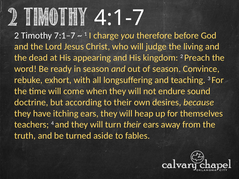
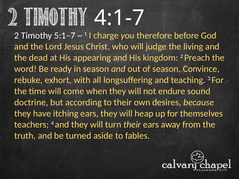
7:1–7: 7:1–7 -> 5:1–7 (65, 35)
